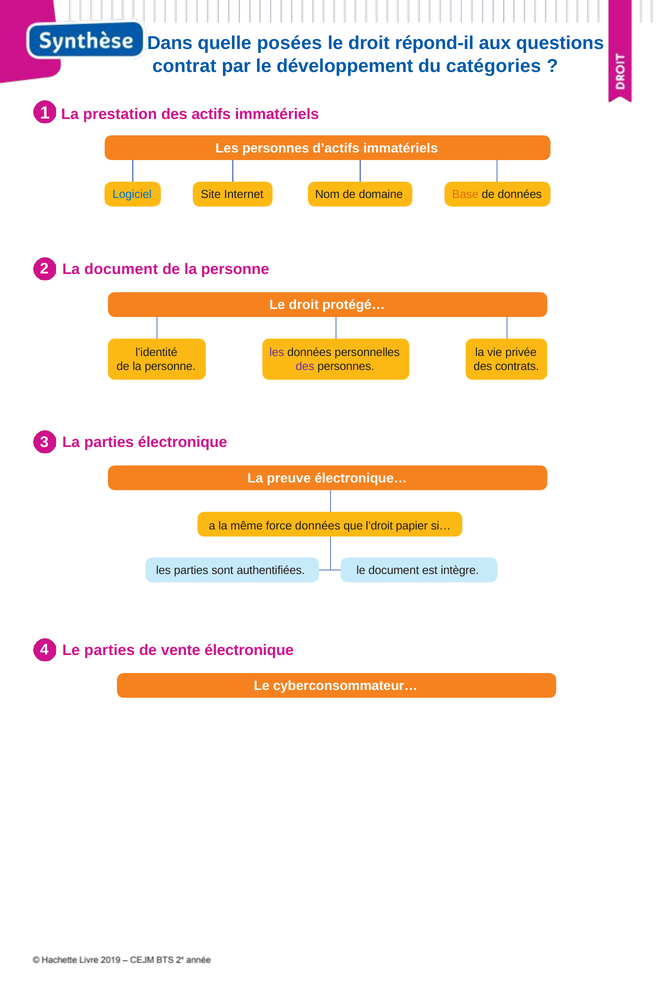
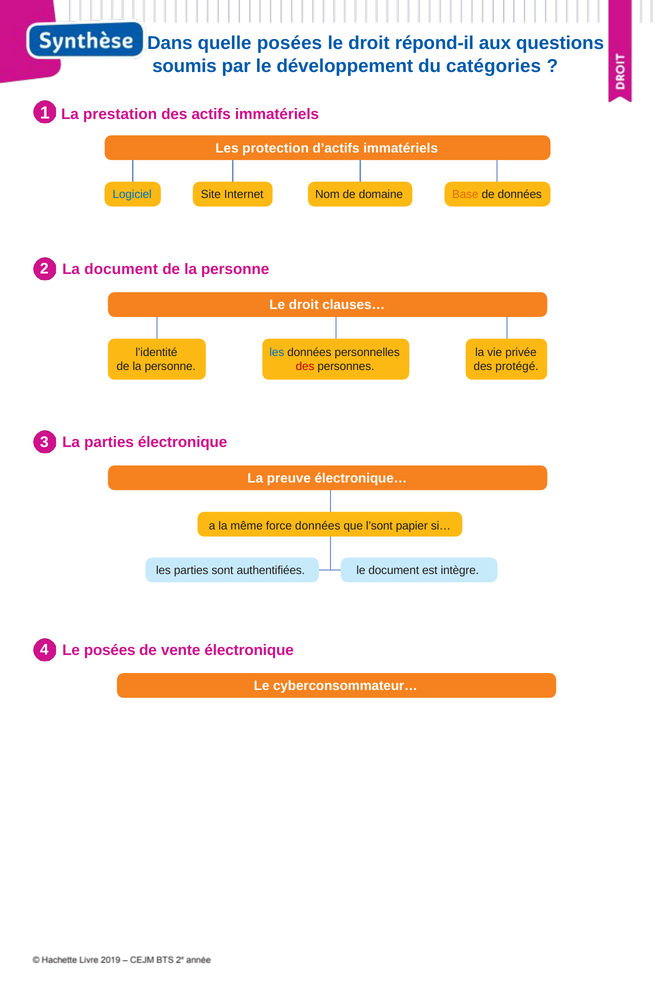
contrat: contrat -> soumis (184, 66)
Les personnes: personnes -> protection (276, 148)
protégé…: protégé… -> clauses… (354, 305)
les colour: purple -> blue (277, 353)
des colour: purple -> red (305, 367)
contrats: contrats -> protégé (517, 367)
l’droit: l’droit -> l’sont (379, 526)
Le parties: parties -> posées (110, 650)
